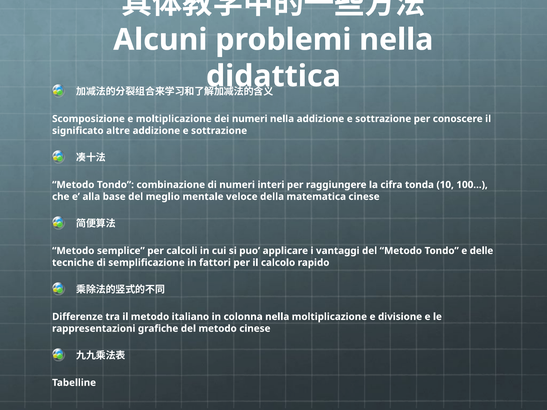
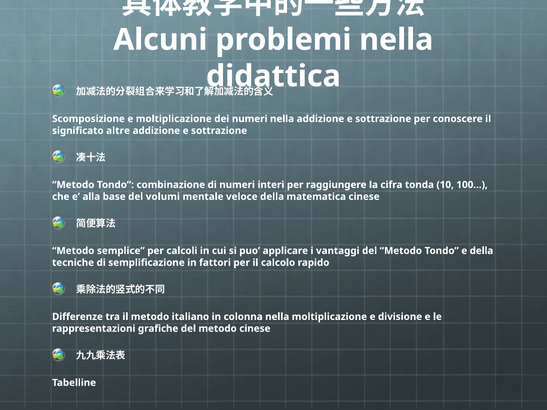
meglio: meglio -> volumi (163, 197)
e delle: delle -> della (481, 251)
